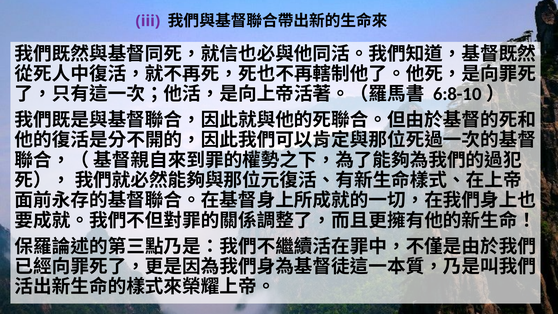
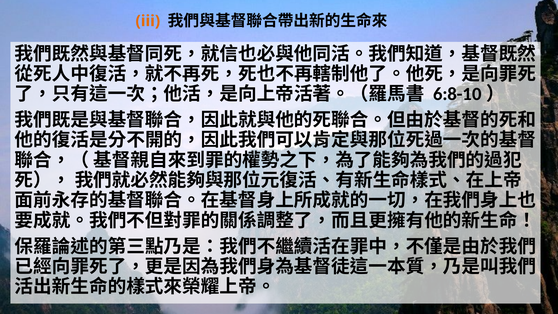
iii colour: purple -> orange (148, 21)
